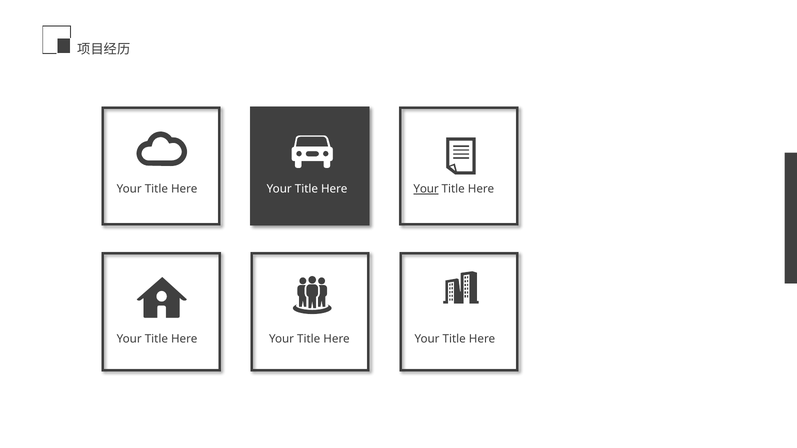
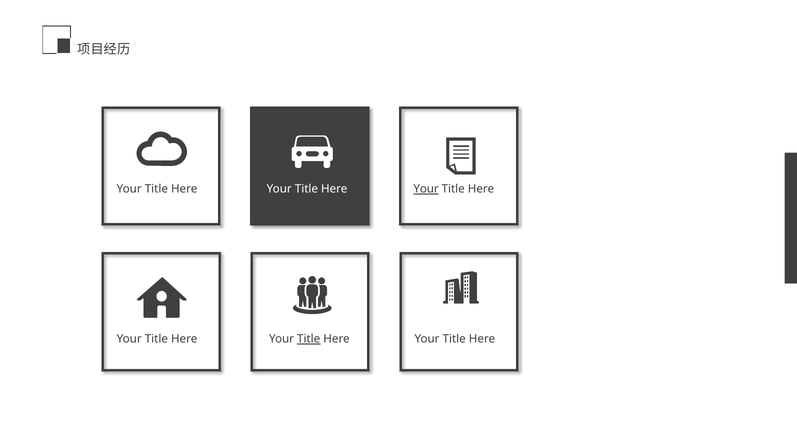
Title underline: none -> present (309, 339)
